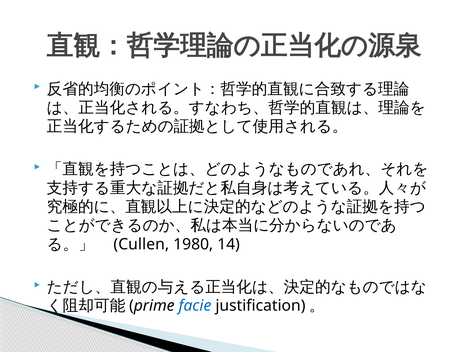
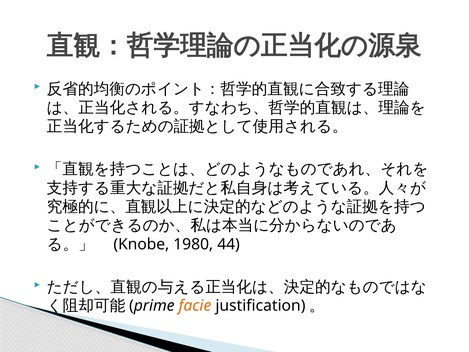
Cullen: Cullen -> Knobe (141, 244)
14: 14 -> 44 (229, 244)
facie colour: blue -> orange (195, 306)
